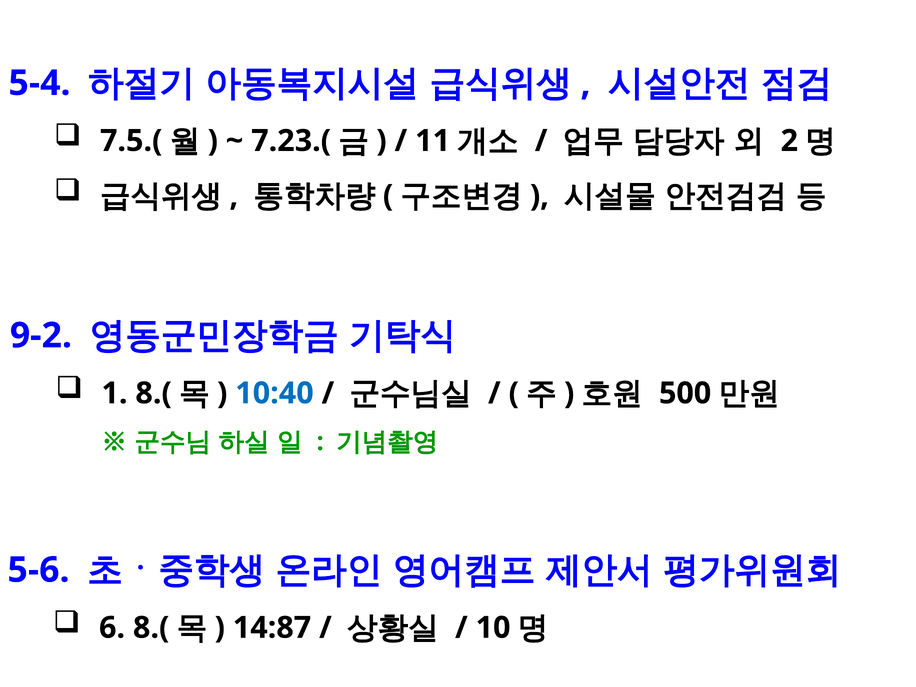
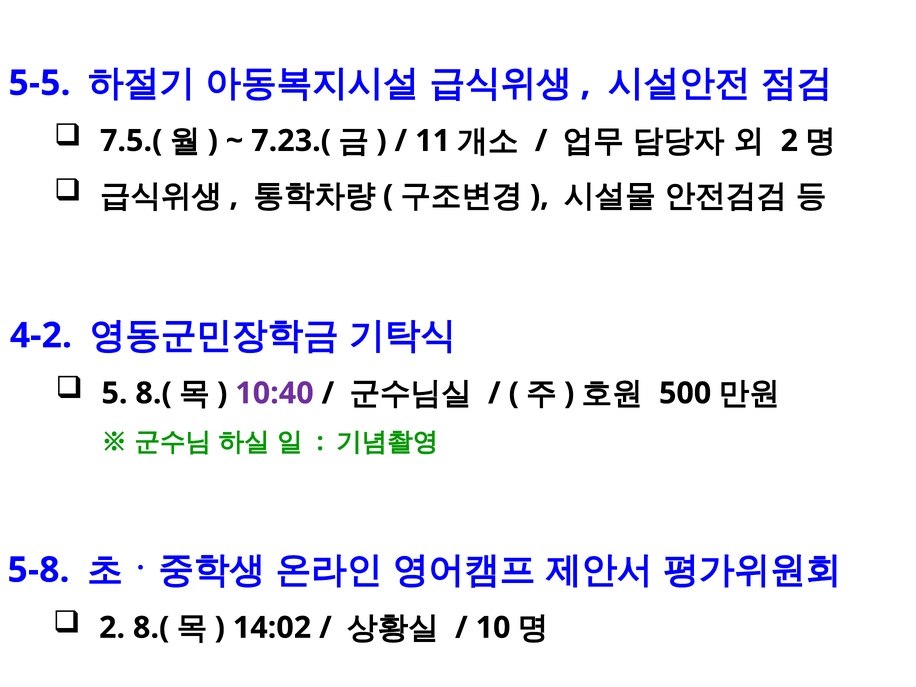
5-4: 5-4 -> 5-5 (39, 83)
9-2: 9-2 -> 4-2 (41, 336)
1: 1 -> 5 (114, 393)
10:40 colour: blue -> purple (274, 393)
5-6: 5-6 -> 5-8 (38, 570)
6: 6 -> 2 (112, 628)
14:87: 14:87 -> 14:02 (272, 628)
